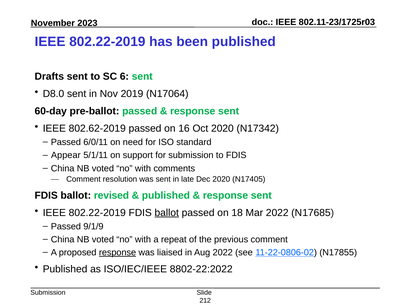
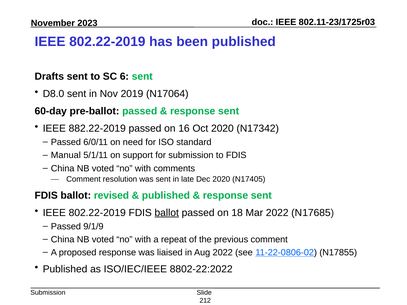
802.62-2019: 802.62-2019 -> 882.22-2019 (97, 129)
Appear: Appear -> Manual (66, 155)
response underline: present -> none (118, 253)
